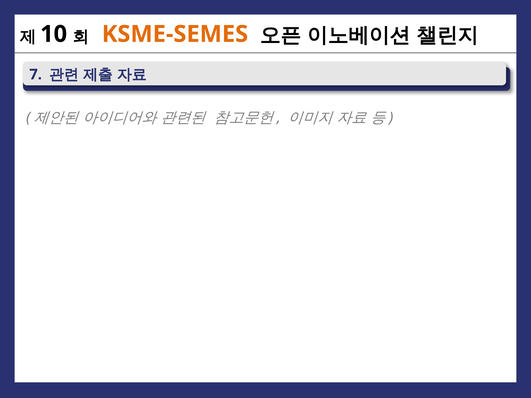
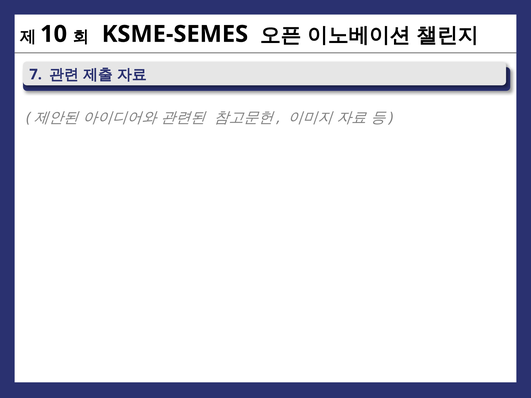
KSME-SEMES colour: orange -> black (175, 34)
